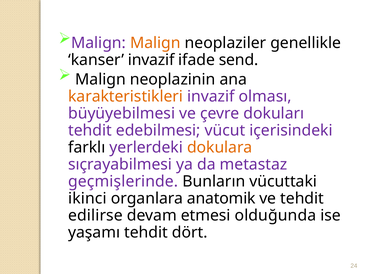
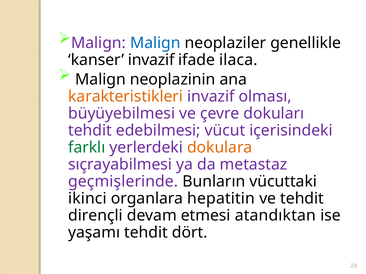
Malign colour: orange -> blue (155, 43)
send: send -> ilaca (238, 60)
farklı colour: black -> green (87, 148)
anatomik: anatomik -> hepatitin (221, 199)
edilirse: edilirse -> dirençli (95, 216)
olduğunda: olduğunda -> atandıktan (275, 216)
